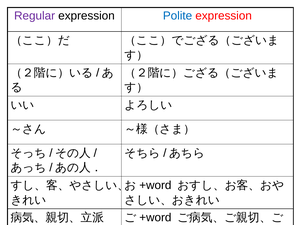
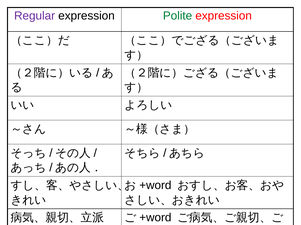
Polite colour: blue -> green (178, 16)
